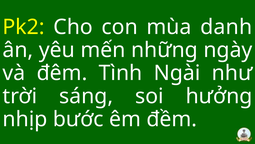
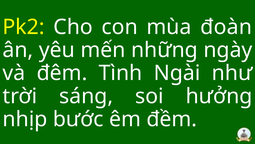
danh: danh -> đoàn (226, 27)
